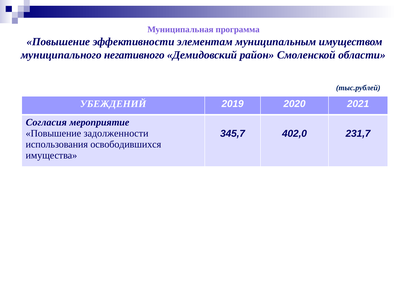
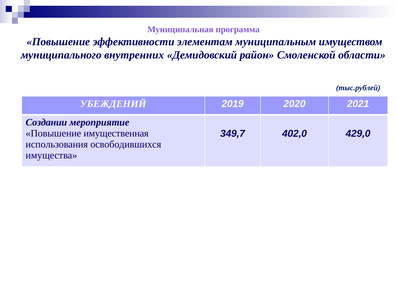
негативного: негативного -> внутренних (134, 55)
Согласия: Согласия -> Создании (46, 122)
задолженности: задолженности -> имущественная (116, 133)
345,7: 345,7 -> 349,7 (233, 134)
231,7: 231,7 -> 429,0 (358, 134)
